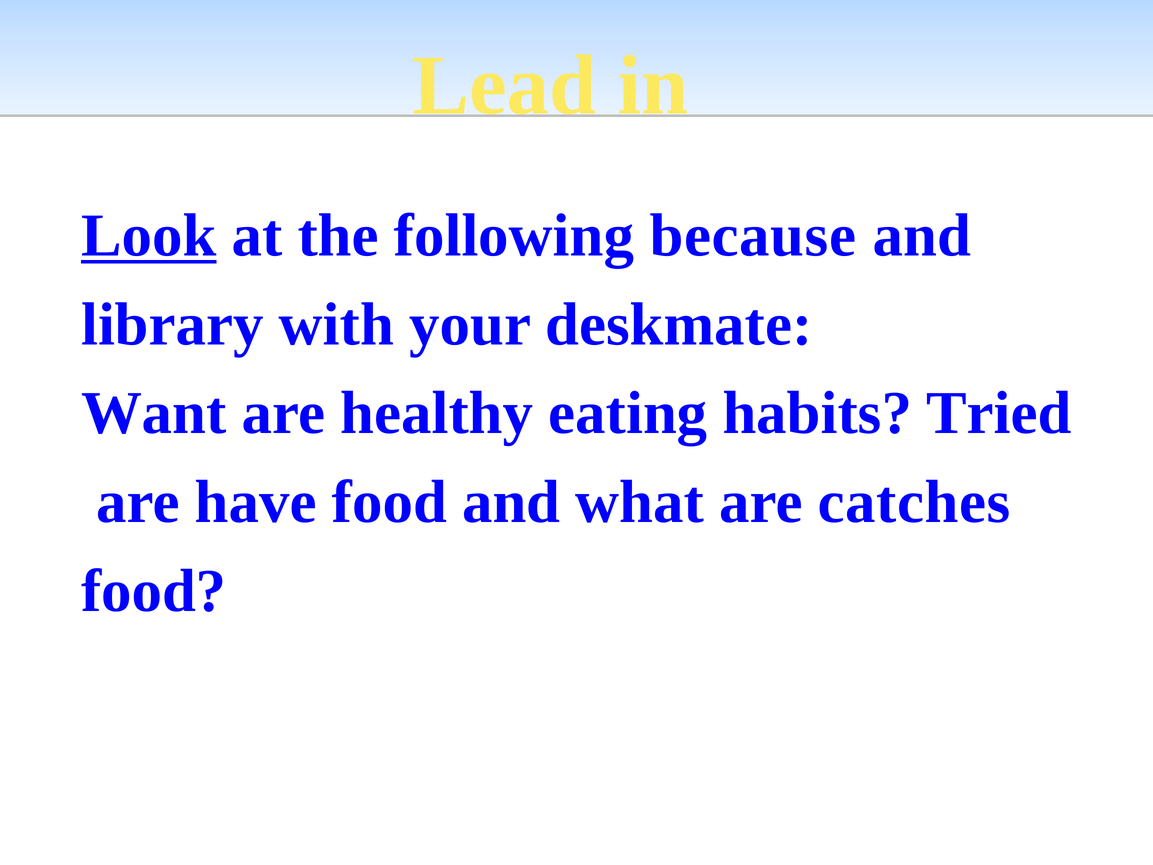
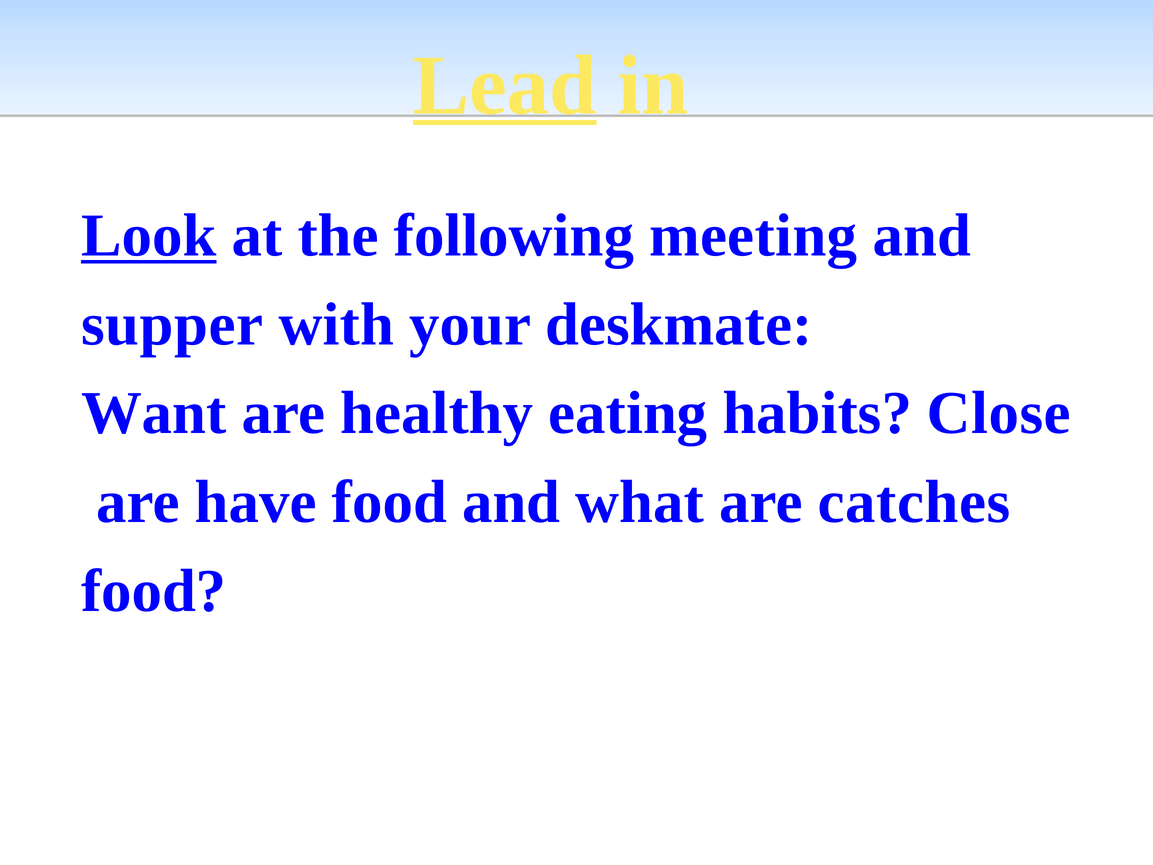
Lead underline: none -> present (505, 86)
because: because -> meeting (753, 235)
library: library -> supper (172, 324)
Tried: Tried -> Close (999, 413)
